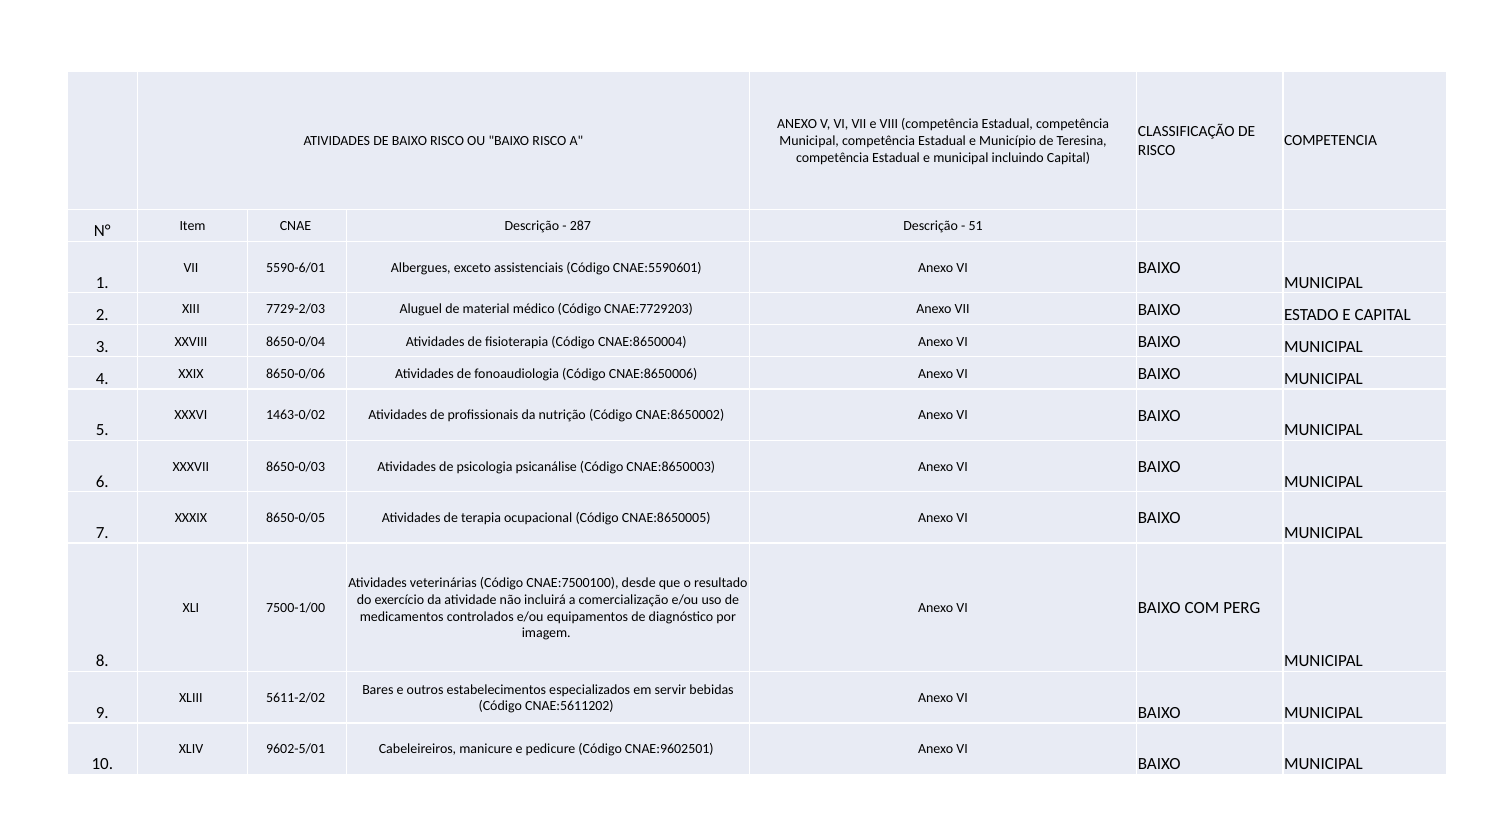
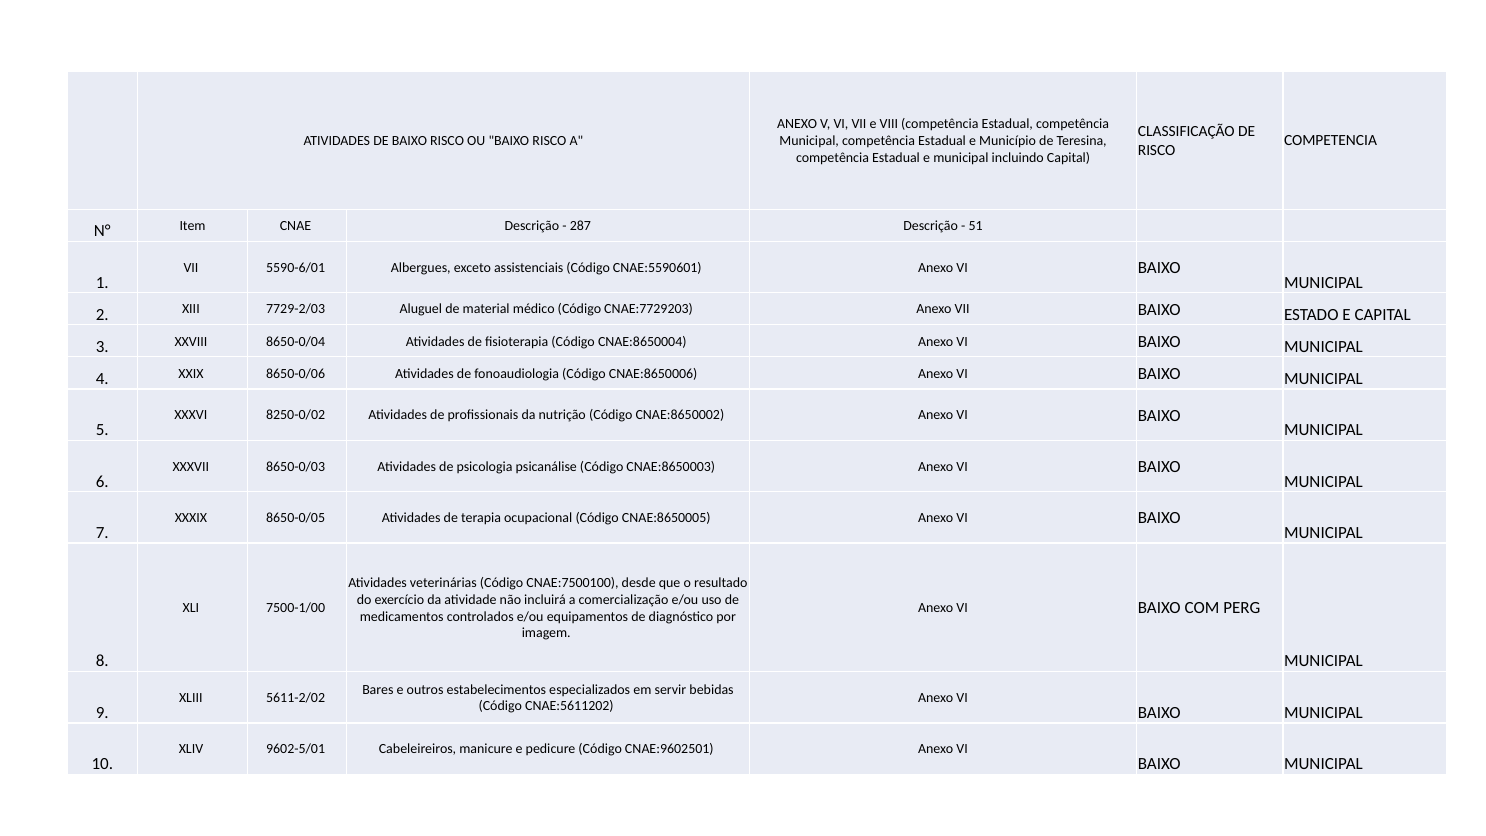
1463-0/02: 1463-0/02 -> 8250-0/02 (296, 415)
